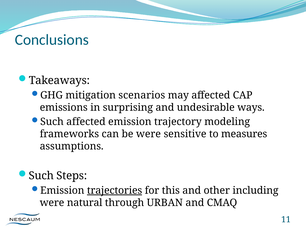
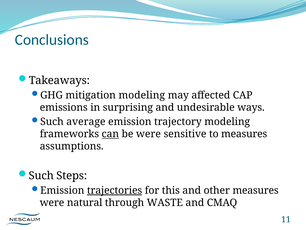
mitigation scenarios: scenarios -> modeling (142, 95)
Such affected: affected -> average (86, 122)
can underline: none -> present (110, 134)
other including: including -> measures (256, 190)
URBAN: URBAN -> WASTE (165, 202)
